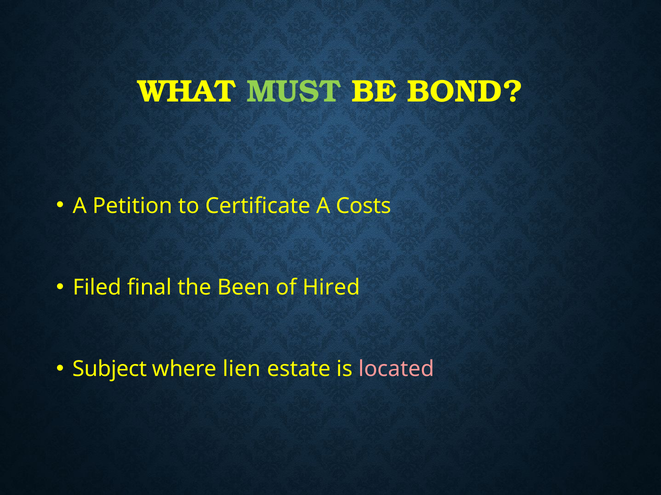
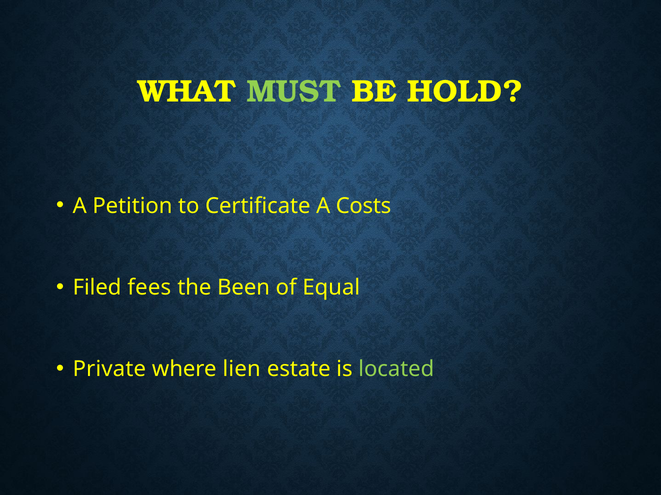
BOND: BOND -> HOLD (465, 92)
final: final -> fees (149, 288)
Hired: Hired -> Equal (331, 288)
Subject: Subject -> Private (109, 370)
located colour: pink -> light green (396, 370)
